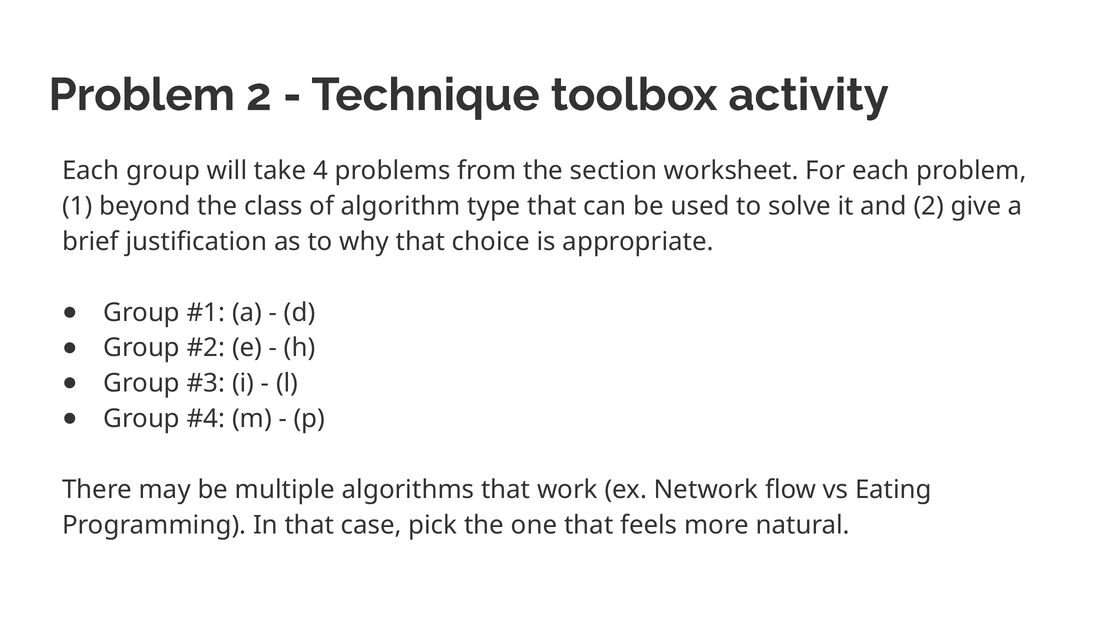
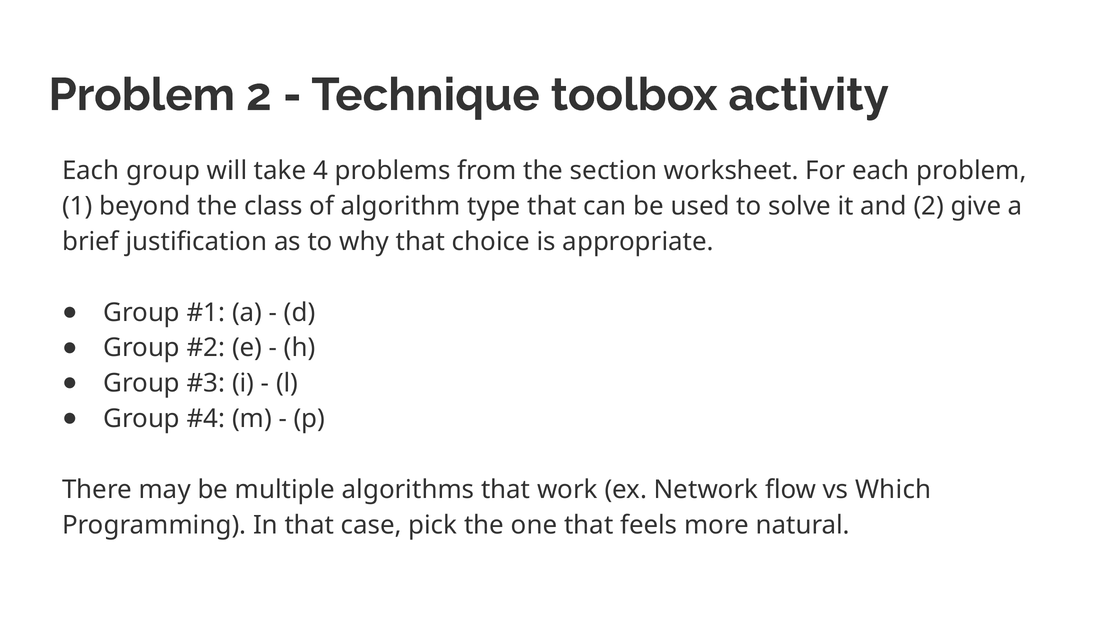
Eating: Eating -> Which (893, 490)
